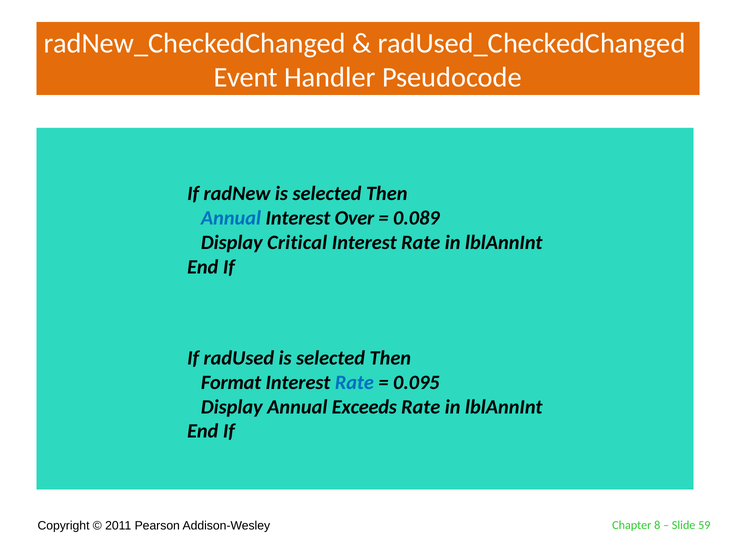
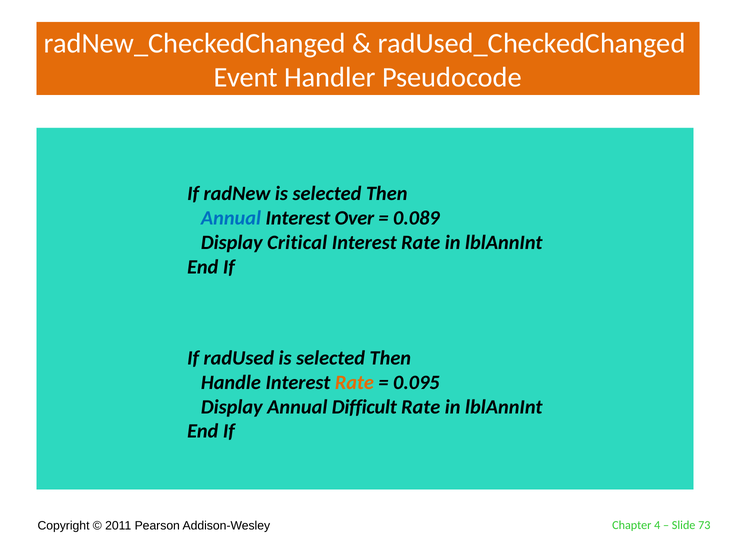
Format: Format -> Handle (231, 382)
Rate colour: blue -> orange (354, 382)
Exceeds: Exceeds -> Difficult (364, 407)
8: 8 -> 4 (657, 525)
59: 59 -> 73 (704, 525)
